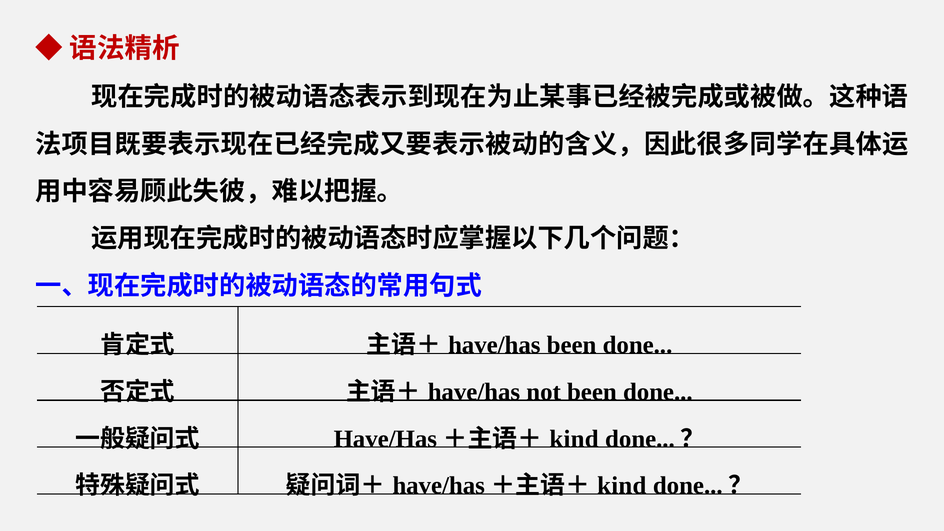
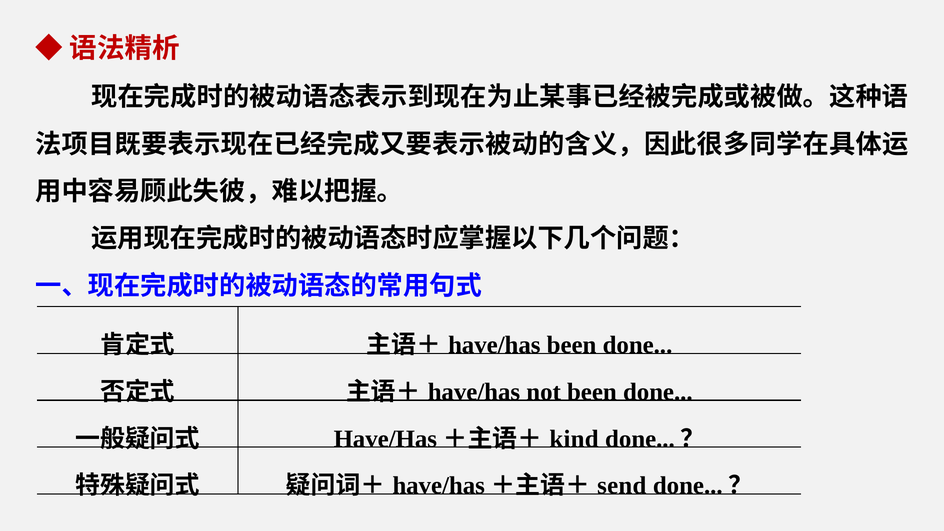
kind: kind -> send (622, 486)
